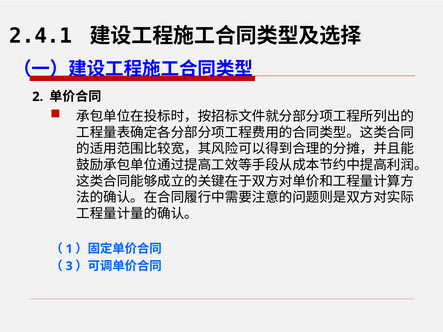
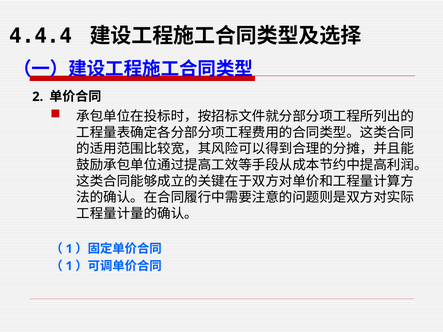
2.4.1: 2.4.1 -> 4.4.4 (41, 36)
3: 3 -> 1 (69, 266)
